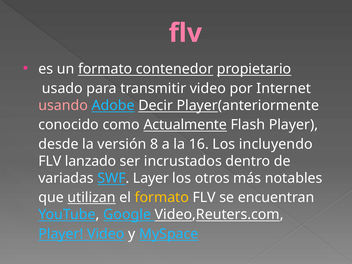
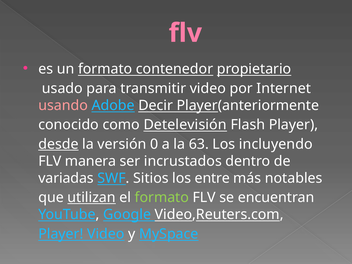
Actualmente: Actualmente -> Detelevisión (185, 125)
desde underline: none -> present (58, 144)
8: 8 -> 0 (154, 144)
16: 16 -> 63 (199, 144)
lanzado: lanzado -> manera (91, 161)
Layer: Layer -> Sitios (151, 178)
otros: otros -> entre (212, 178)
formato colour: yellow -> light green (162, 197)
